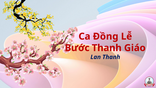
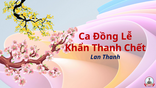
Bước: Bước -> Khẩn (77, 48)
Giáo: Giáo -> Chết (135, 48)
